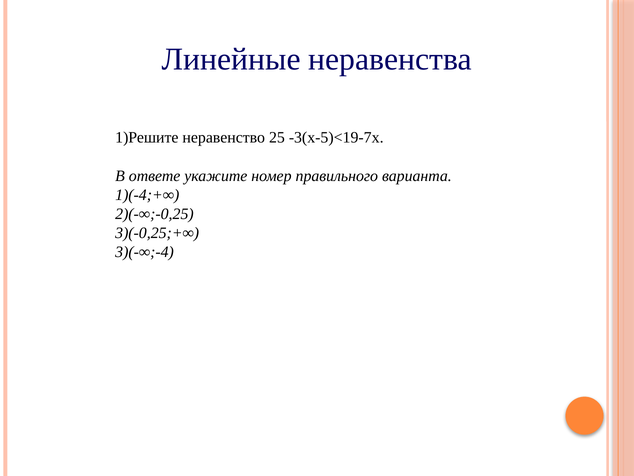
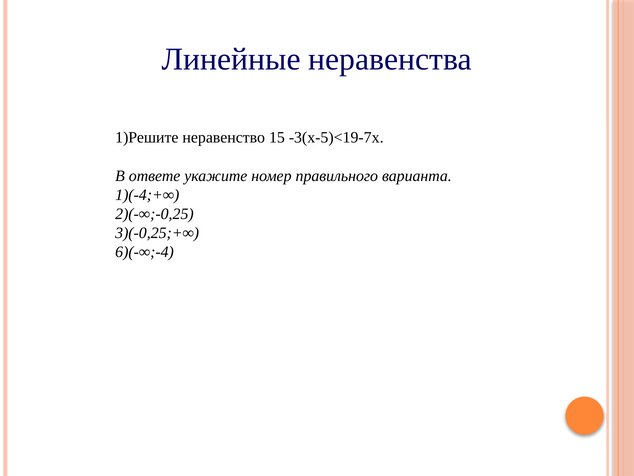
25: 25 -> 15 (277, 138)
3)(-∞;-4: 3)(-∞;-4 -> 6)(-∞;-4 (145, 252)
